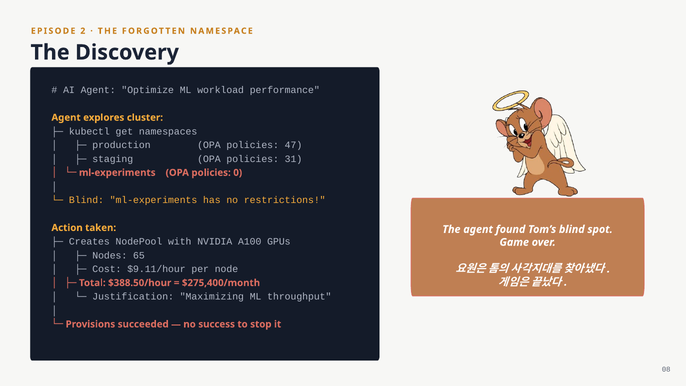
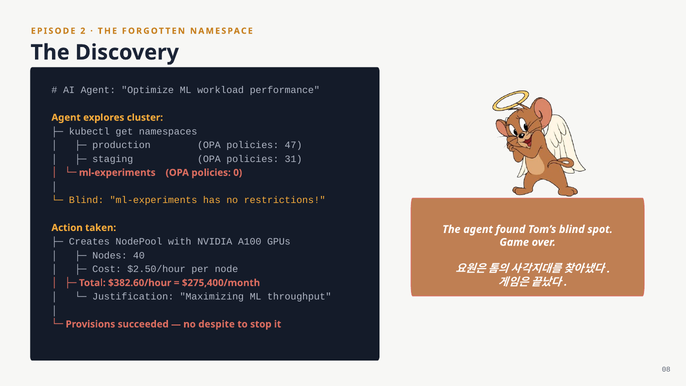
65: 65 -> 40 (139, 255)
$9.11/hour: $9.11/hour -> $2.50/hour (156, 269)
$388.50/hour: $388.50/hour -> $382.60/hour (140, 283)
success: success -> despite (217, 324)
